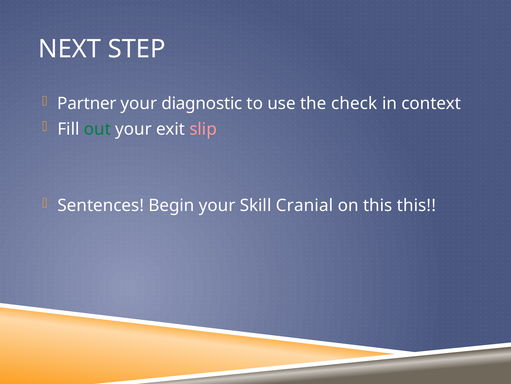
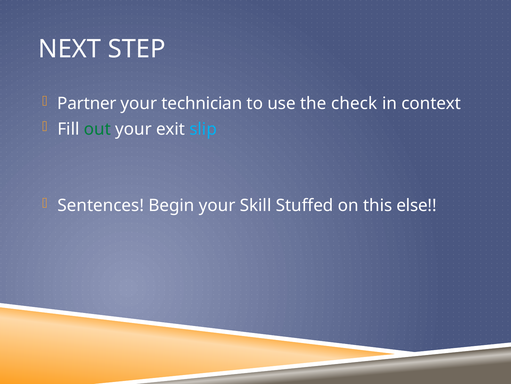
diagnostic: diagnostic -> technician (202, 103)
slip colour: pink -> light blue (203, 129)
Cranial: Cranial -> Stuffed (305, 205)
this this: this -> else (417, 205)
